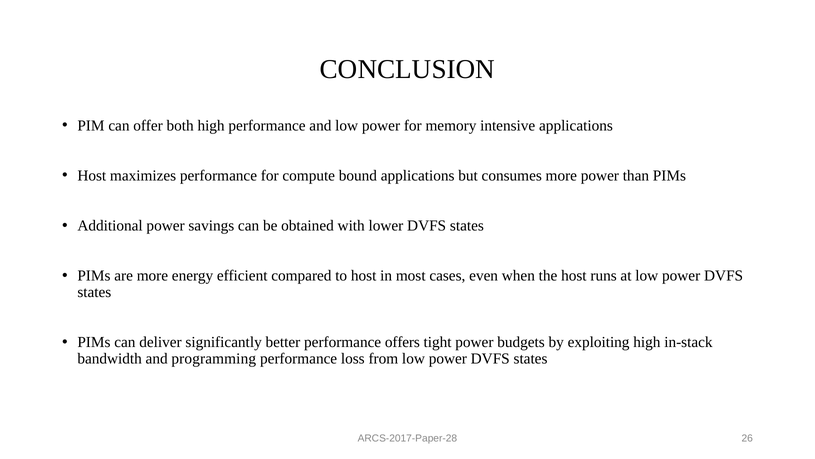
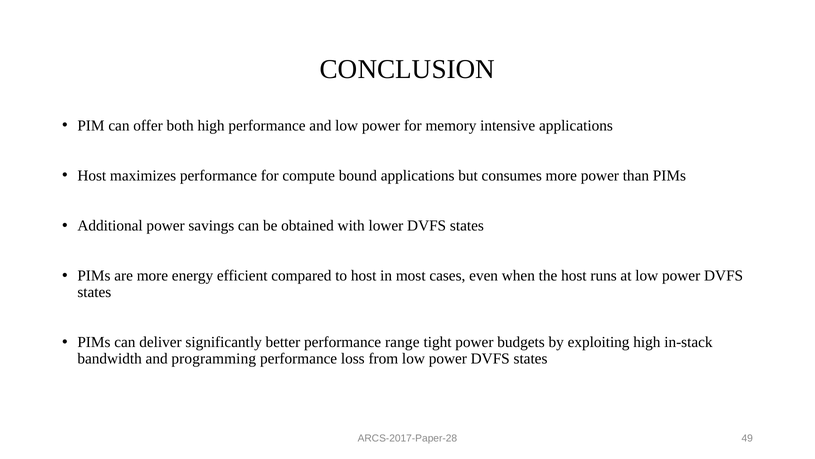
offers: offers -> range (402, 342)
26: 26 -> 49 (747, 438)
